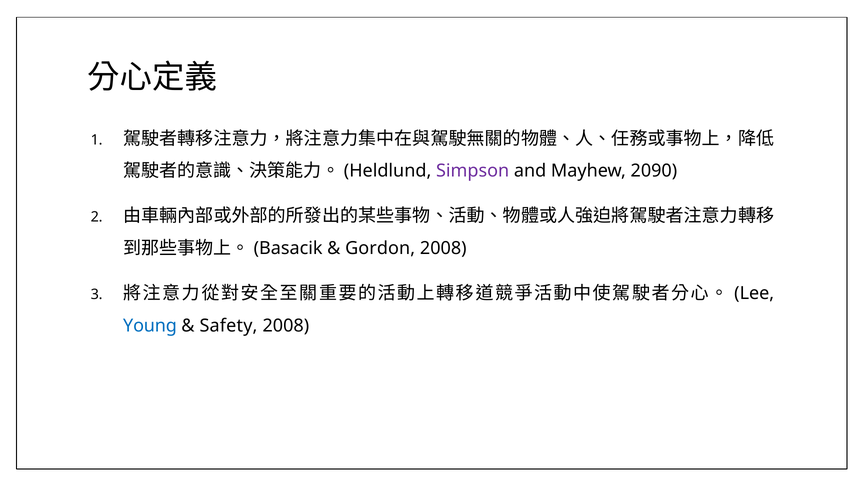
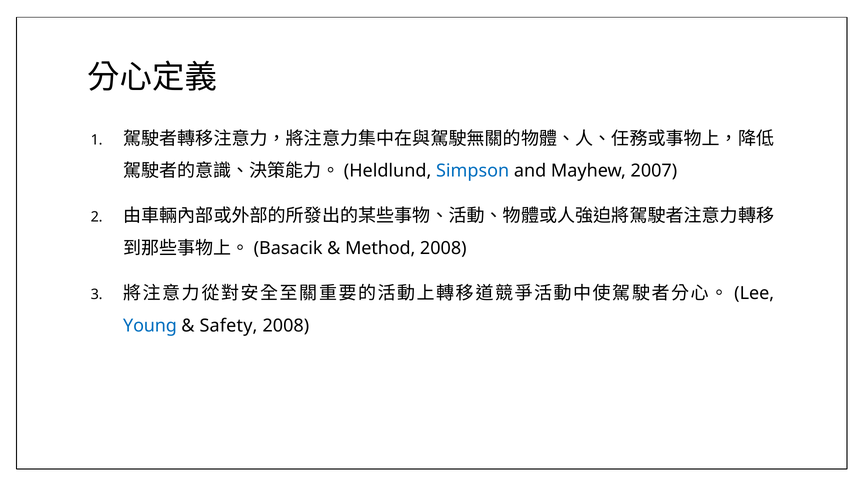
Simpson colour: purple -> blue (473, 171)
2090: 2090 -> 2007 (654, 171)
Gordon: Gordon -> Method (380, 248)
